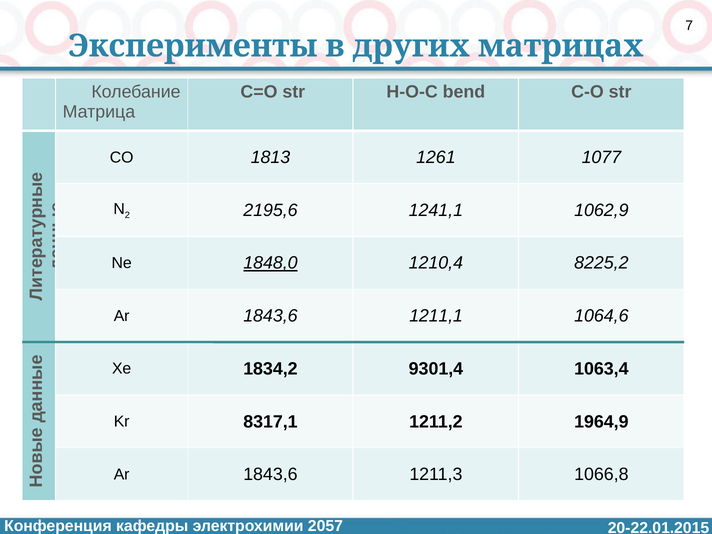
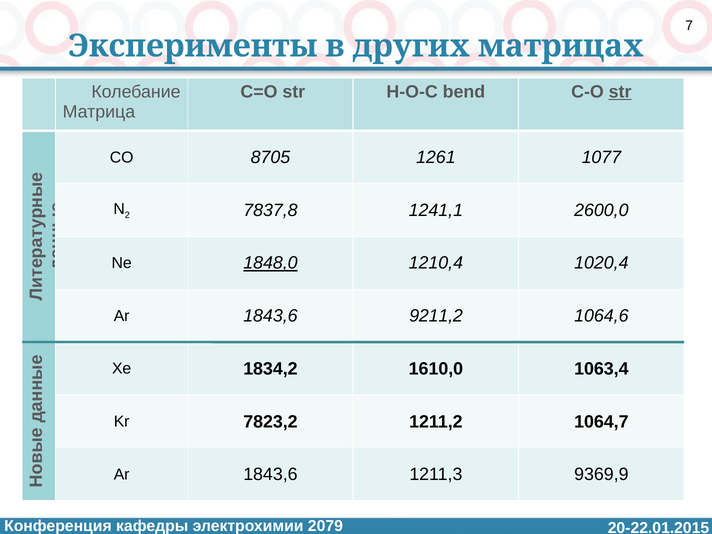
str underline: none -> present (620, 92)
1813: 1813 -> 8705 (270, 157)
2195,6: 2195,6 -> 7837,8 (270, 210)
1062,9: 1062,9 -> 2600,0 (601, 210)
8225,2: 8225,2 -> 1020,4 (601, 263)
1211,1: 1211,1 -> 9211,2 (436, 316)
9301,4: 9301,4 -> 1610,0 (436, 369)
8317,1: 8317,1 -> 7823,2 (270, 422)
1964,9: 1964,9 -> 1064,7 (601, 422)
1066,8: 1066,8 -> 9369,9 (601, 474)
2057: 2057 -> 2079 (325, 526)
